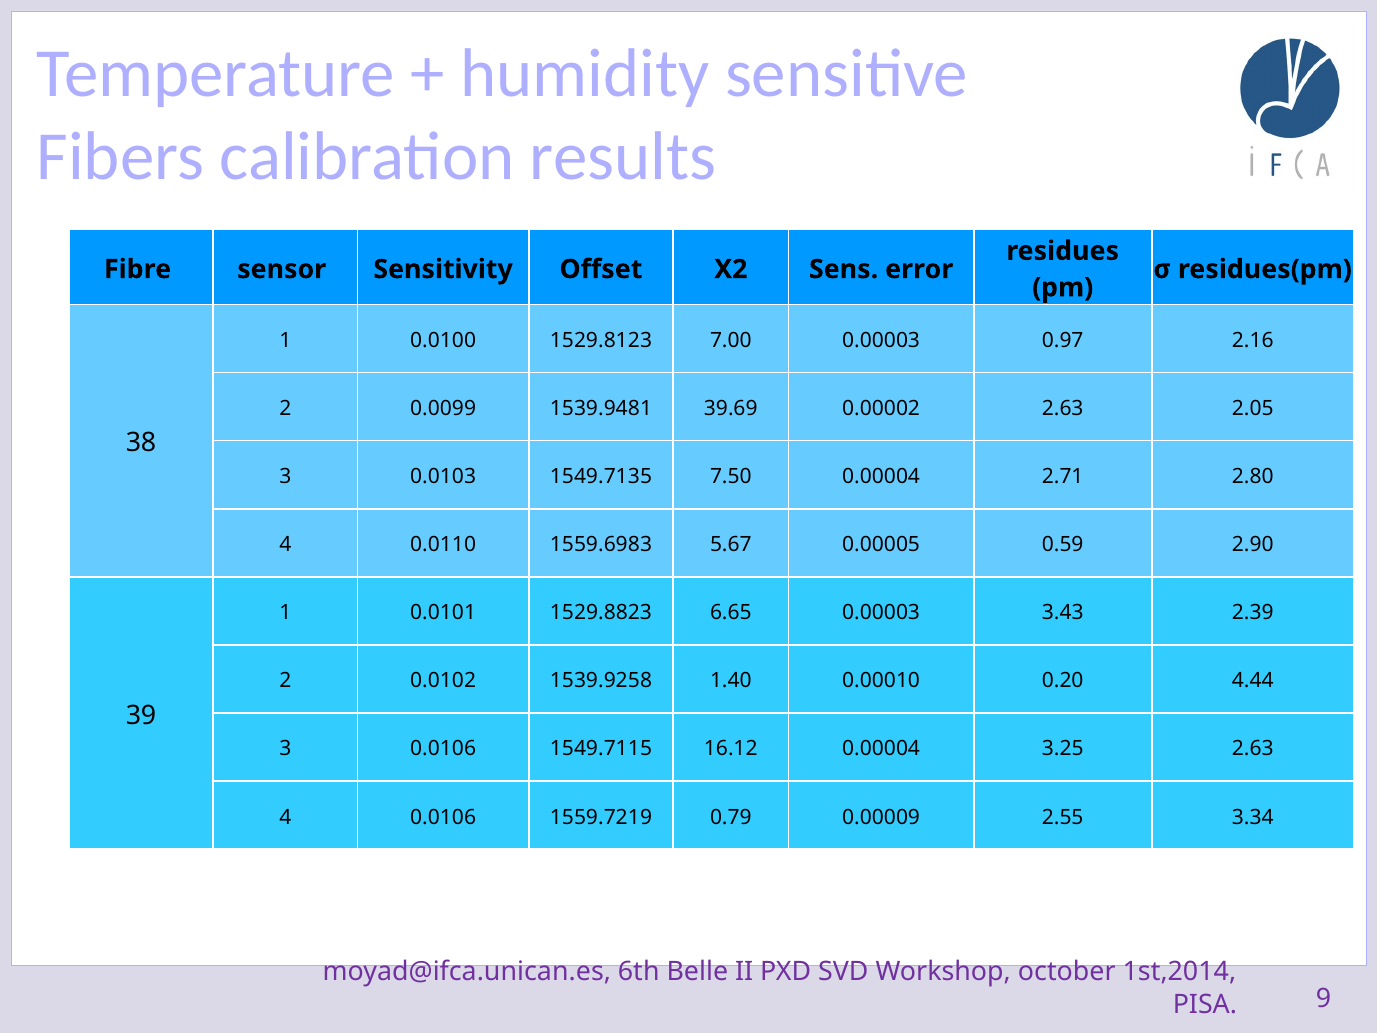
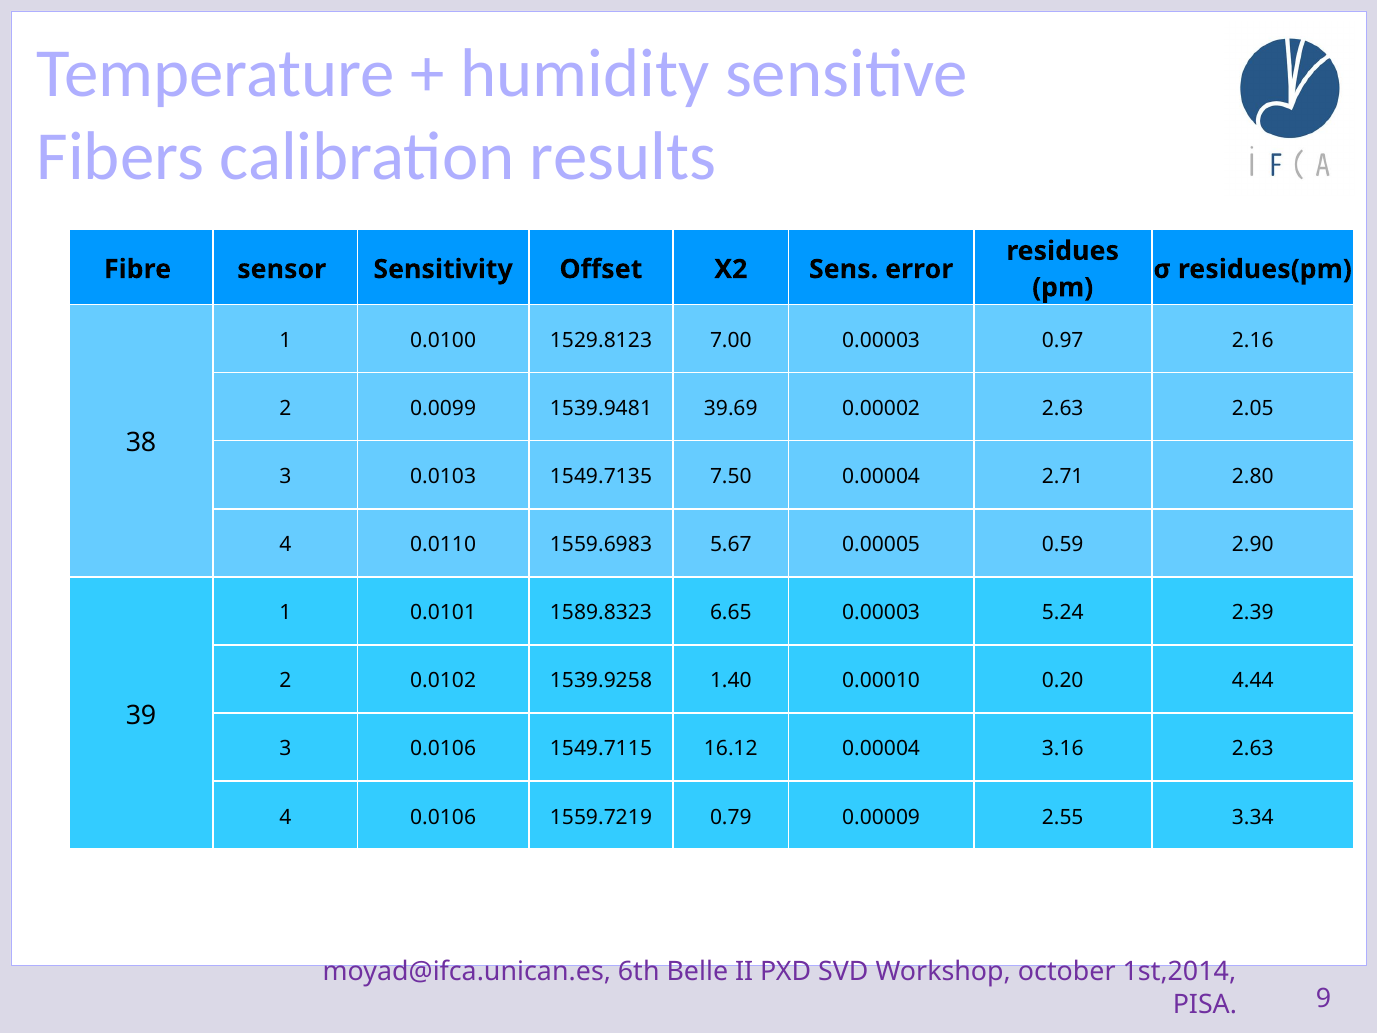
1529.8823: 1529.8823 -> 1589.8323 (601, 613)
3.43: 3.43 -> 5.24 (1063, 613)
3.25: 3.25 -> 3.16 (1063, 749)
